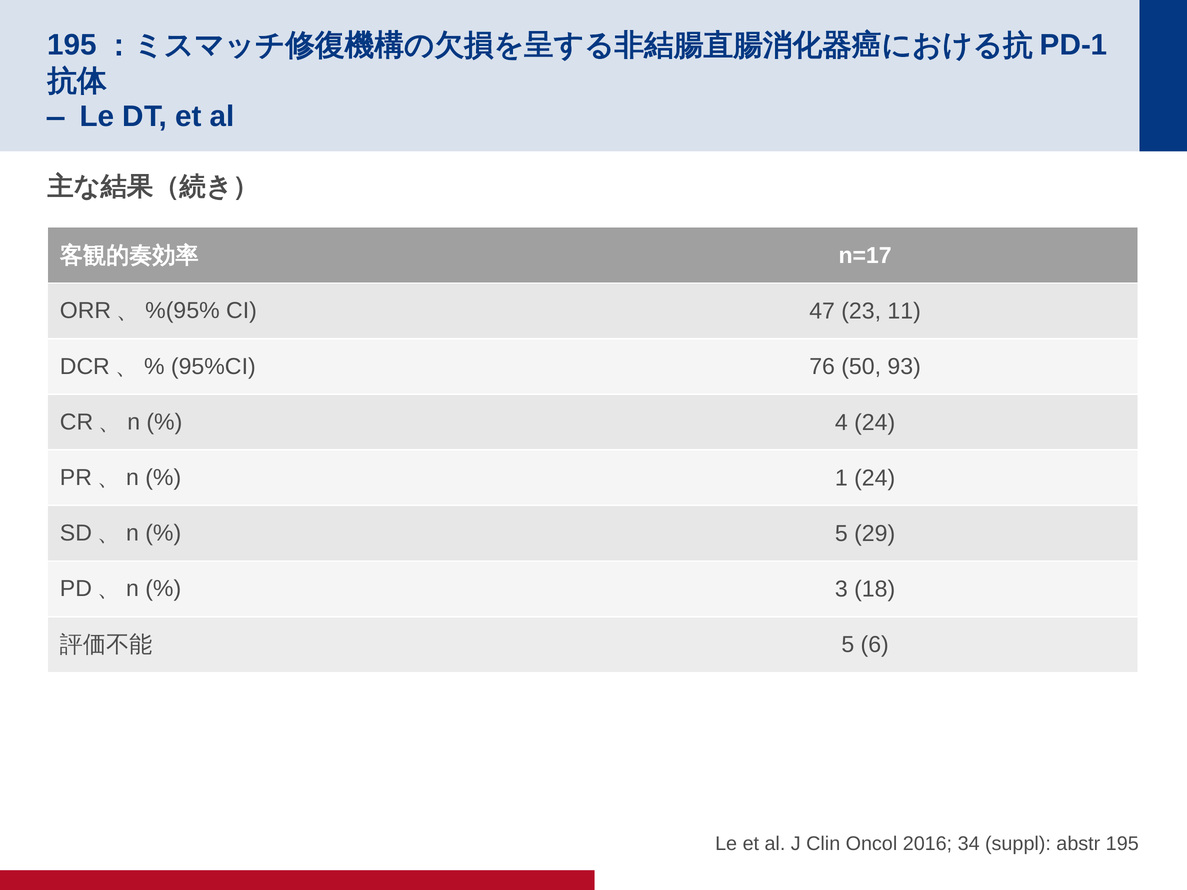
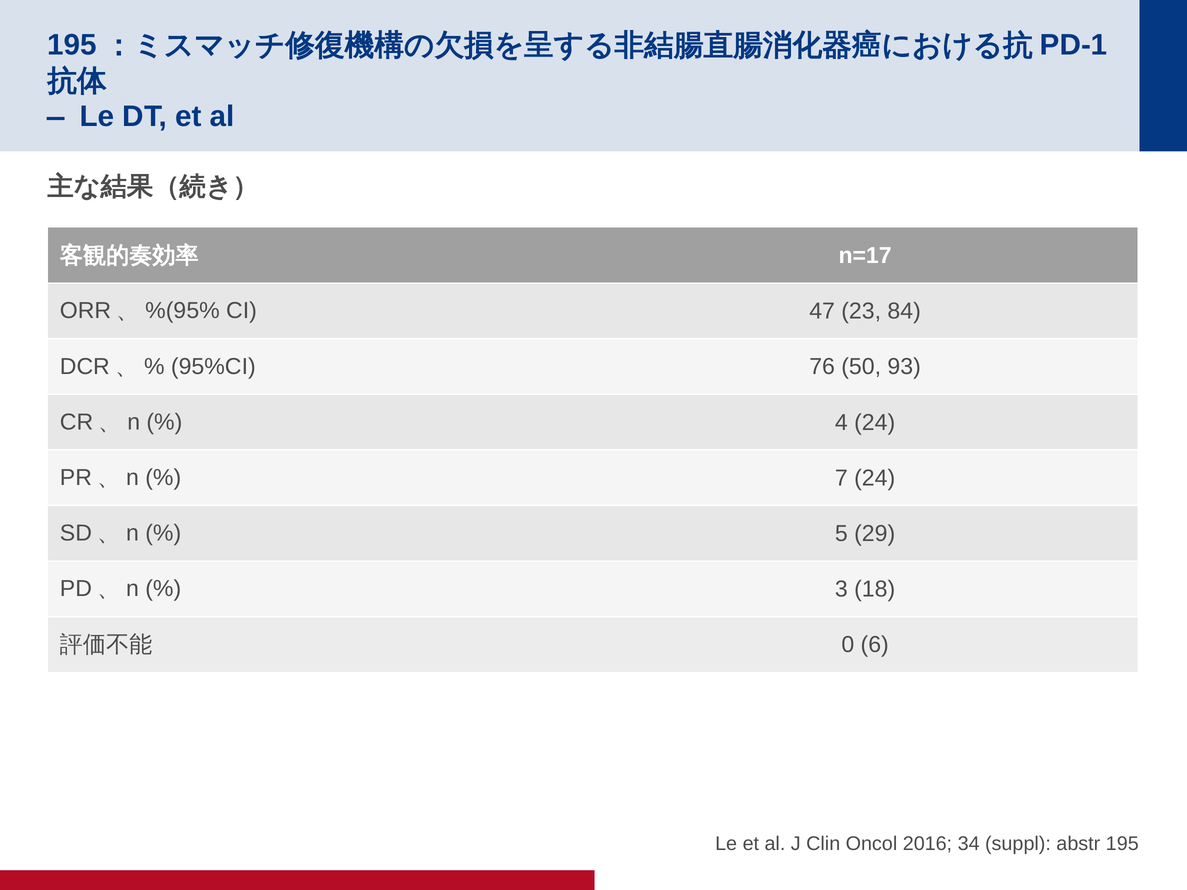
11: 11 -> 84 (904, 311)
1: 1 -> 7 (841, 478)
5: 5 -> 0 (848, 645)
